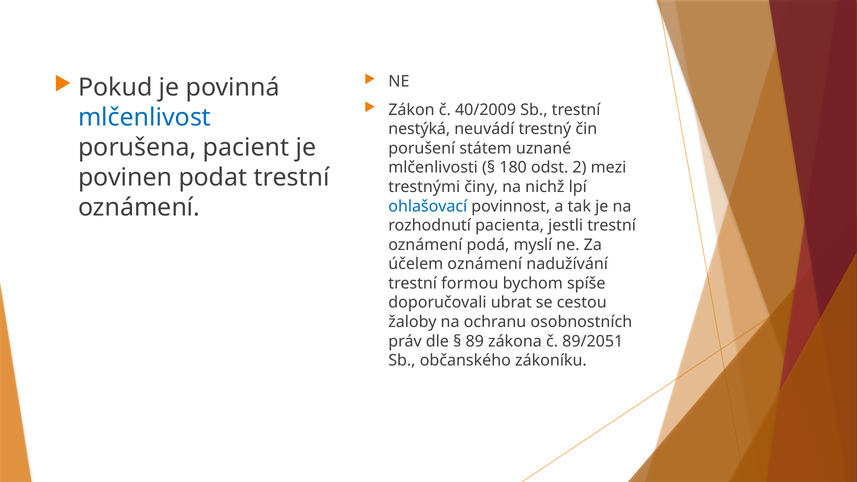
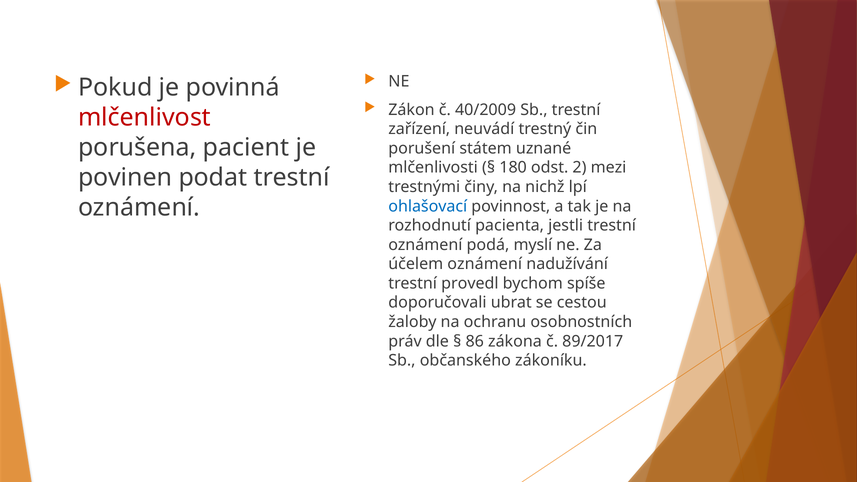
mlčenlivost colour: blue -> red (145, 118)
nestýká: nestýká -> zařízení (419, 129)
formou: formou -> provedl (470, 283)
89: 89 -> 86 (475, 341)
89/2051: 89/2051 -> 89/2017 (593, 341)
